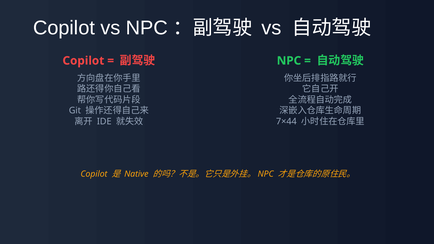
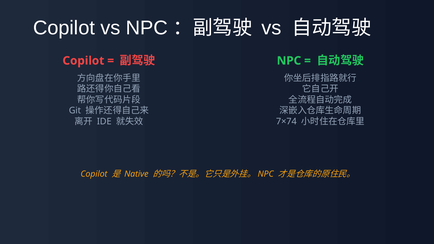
7×44: 7×44 -> 7×74 (286, 122)
